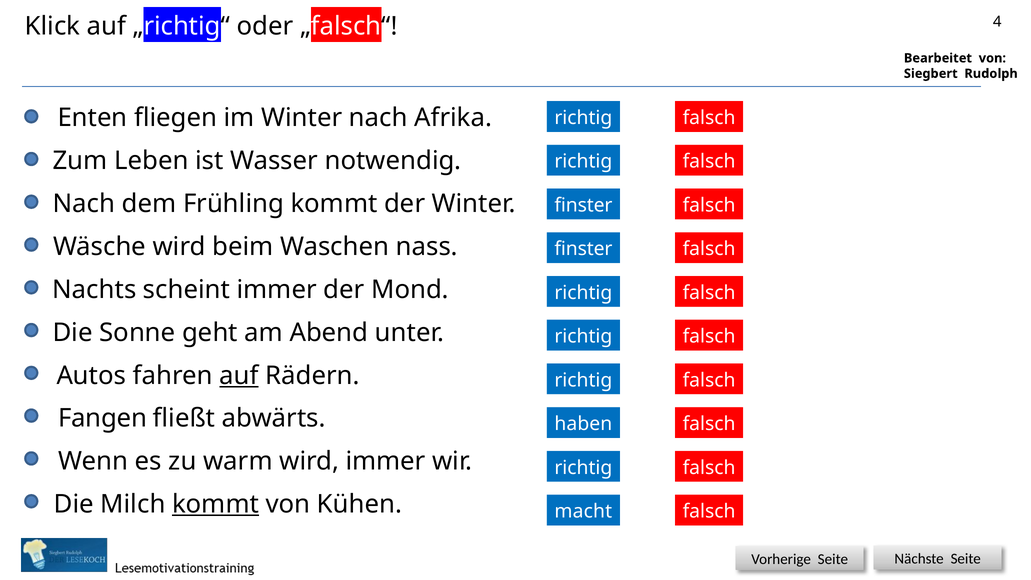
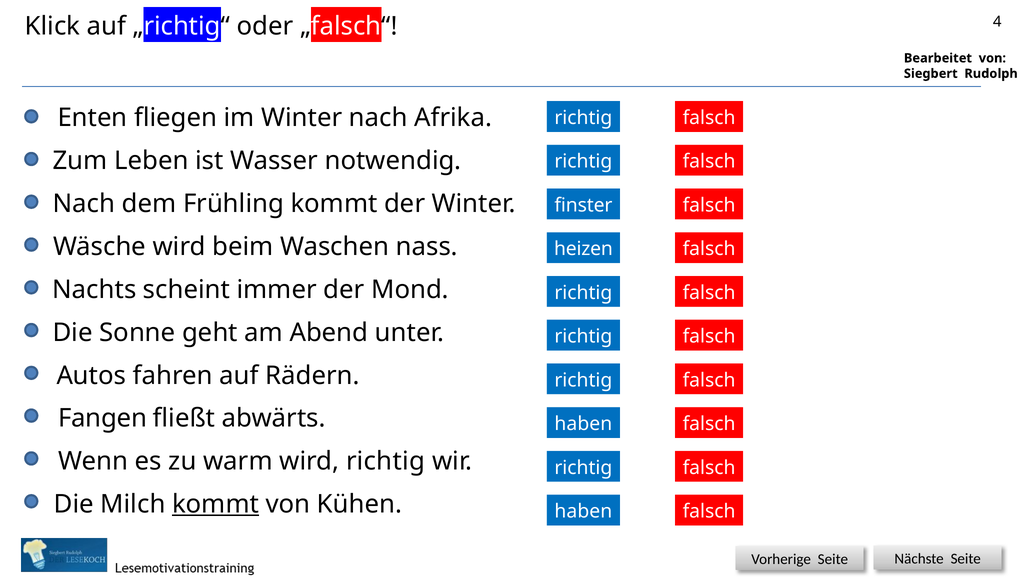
finster: finster -> heizen (583, 249)
auf underline: present -> none (239, 375)
wird immer: immer -> richtig (385, 461)
macht: macht -> haben (583, 511)
